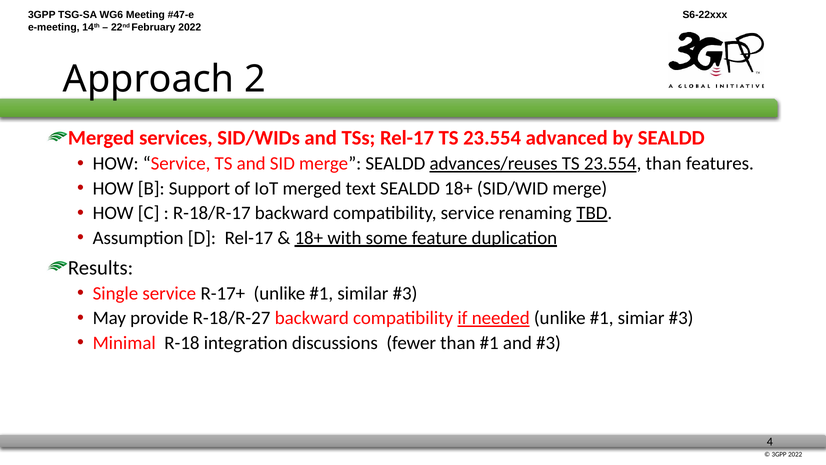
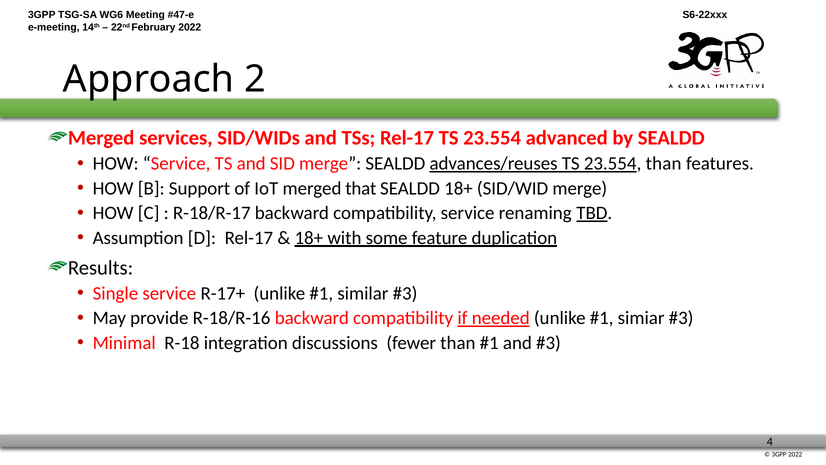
text: text -> that (361, 188)
R-18/R-27: R-18/R-27 -> R-18/R-16 (232, 318)
